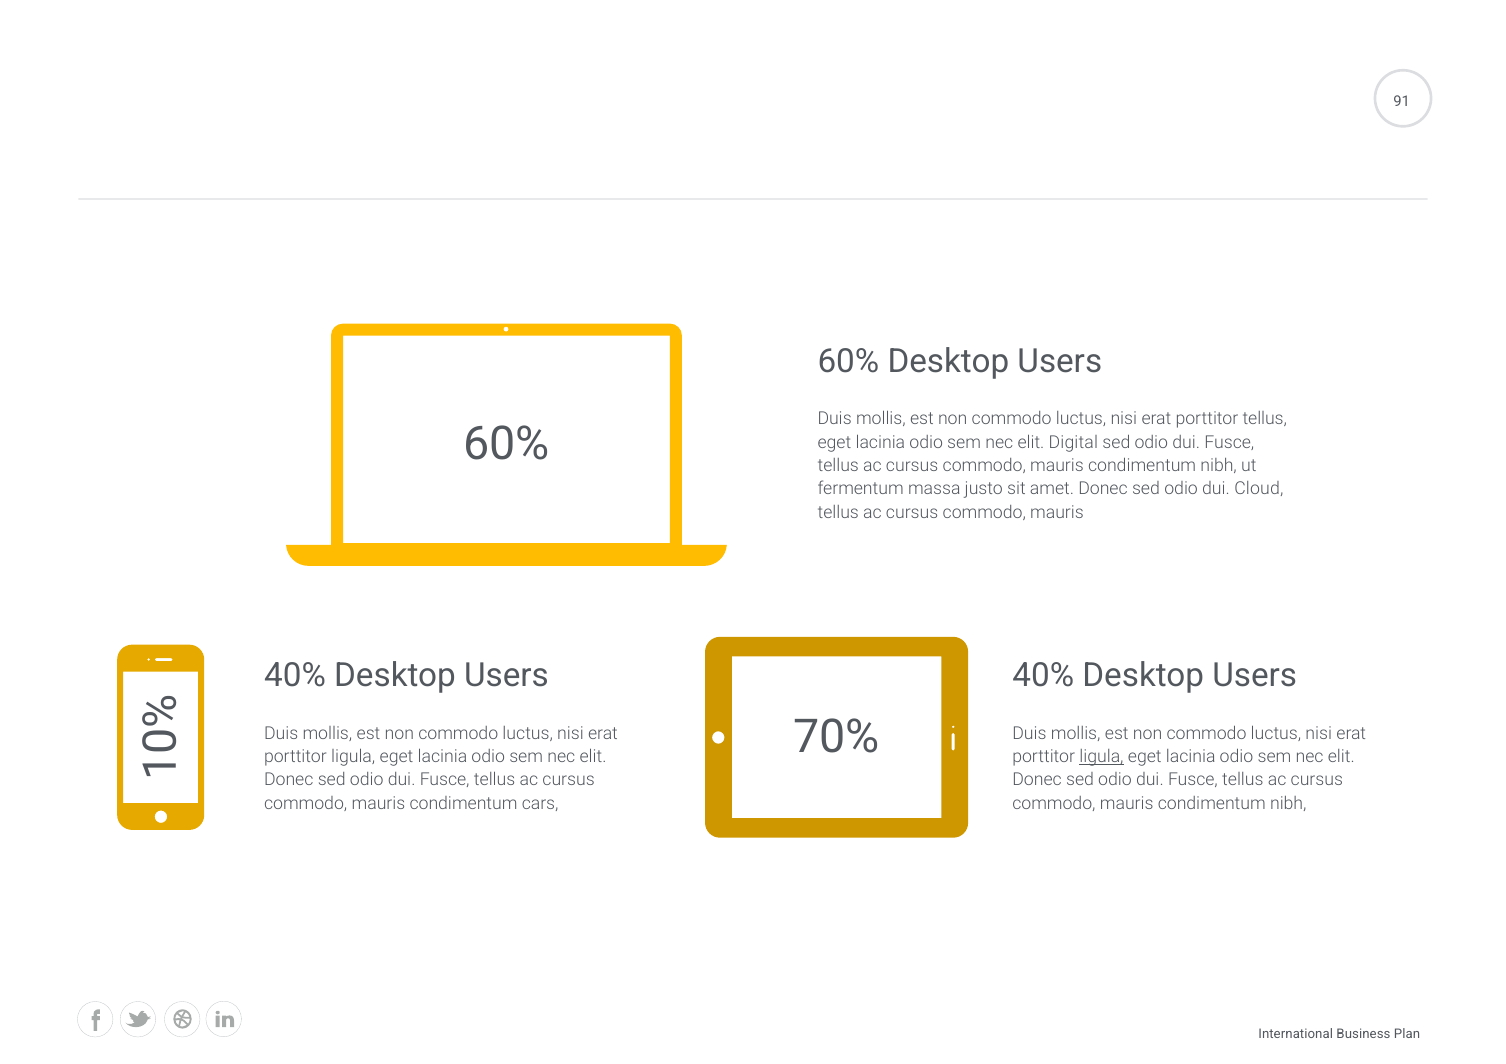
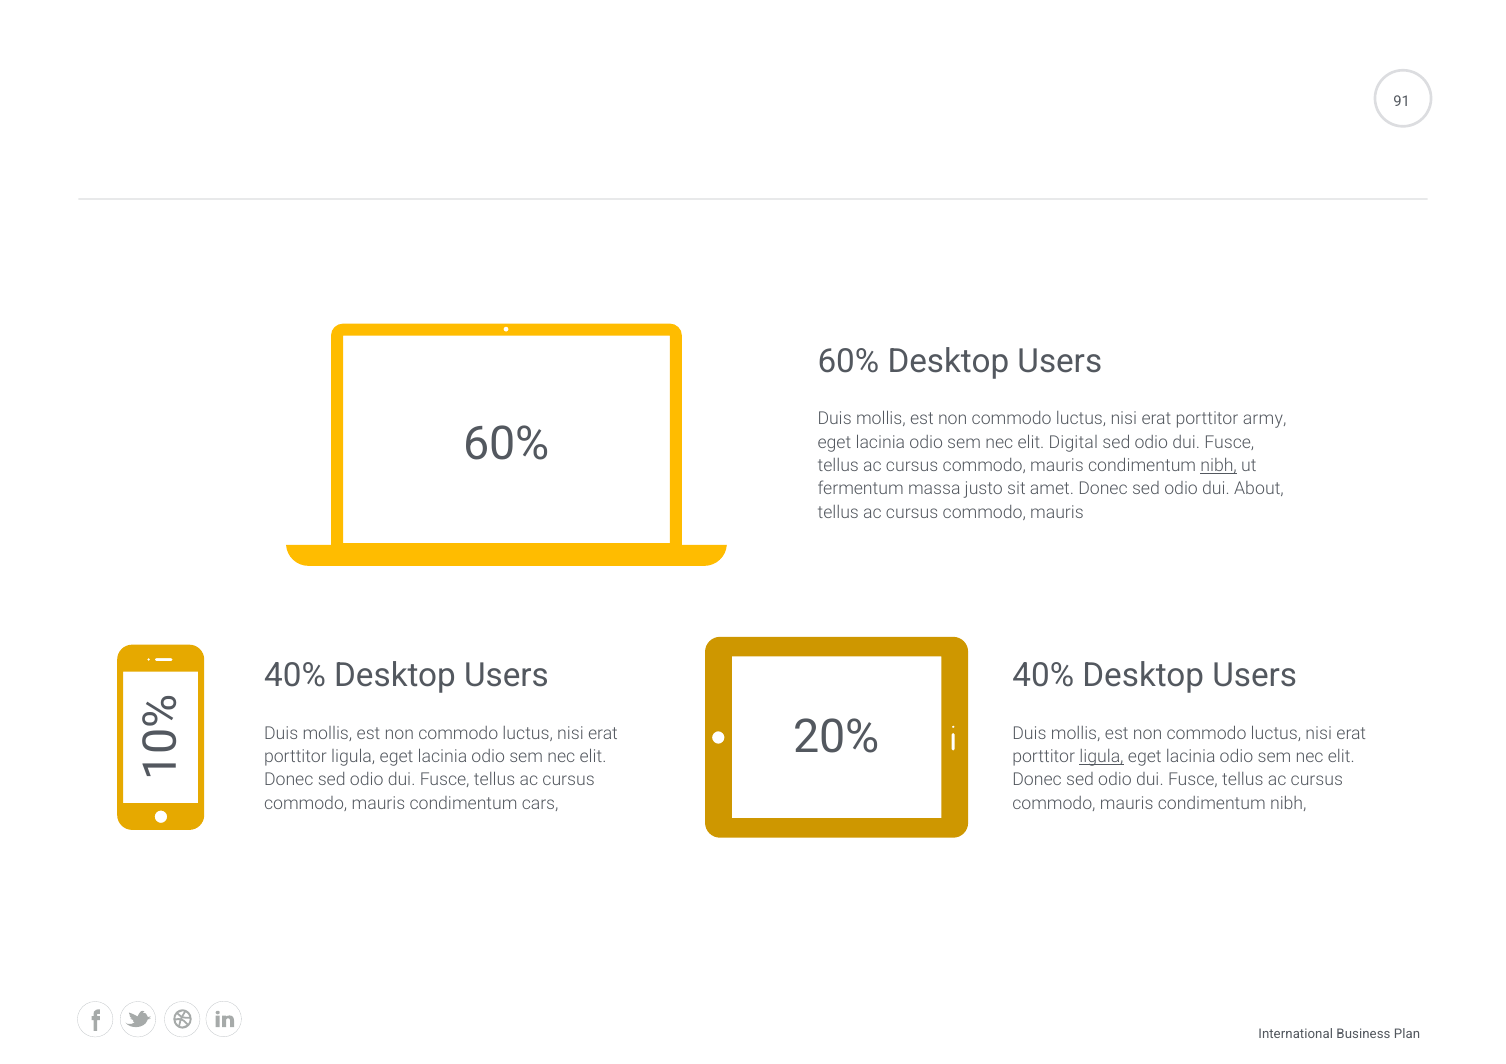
porttitor tellus: tellus -> army (1265, 419)
nibh underline: none -> present (1219, 466)
Cloud: Cloud -> About (1259, 489)
70%: 70% -> 20% (836, 738)
